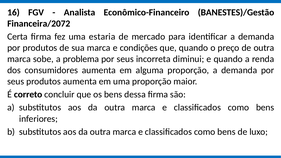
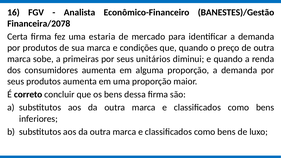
Financeira/2072: Financeira/2072 -> Financeira/2078 (39, 24)
problema: problema -> primeiras (81, 59)
incorreta: incorreta -> unitários (153, 59)
